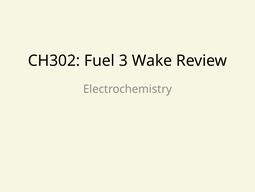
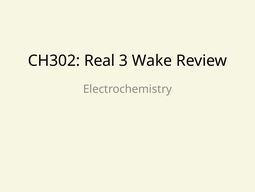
Fuel: Fuel -> Real (100, 60)
